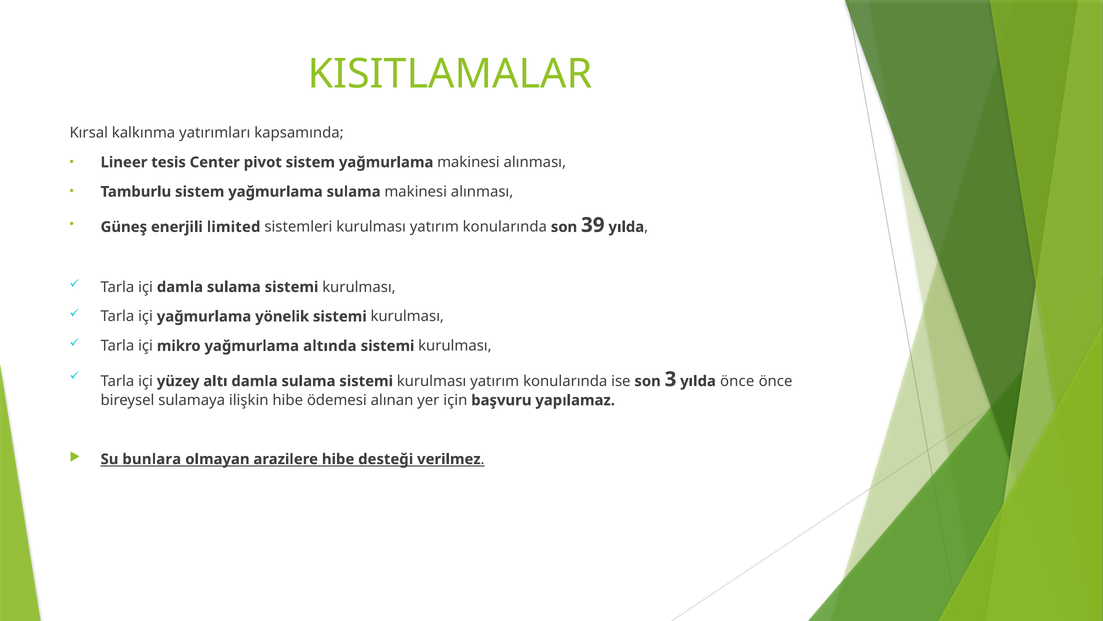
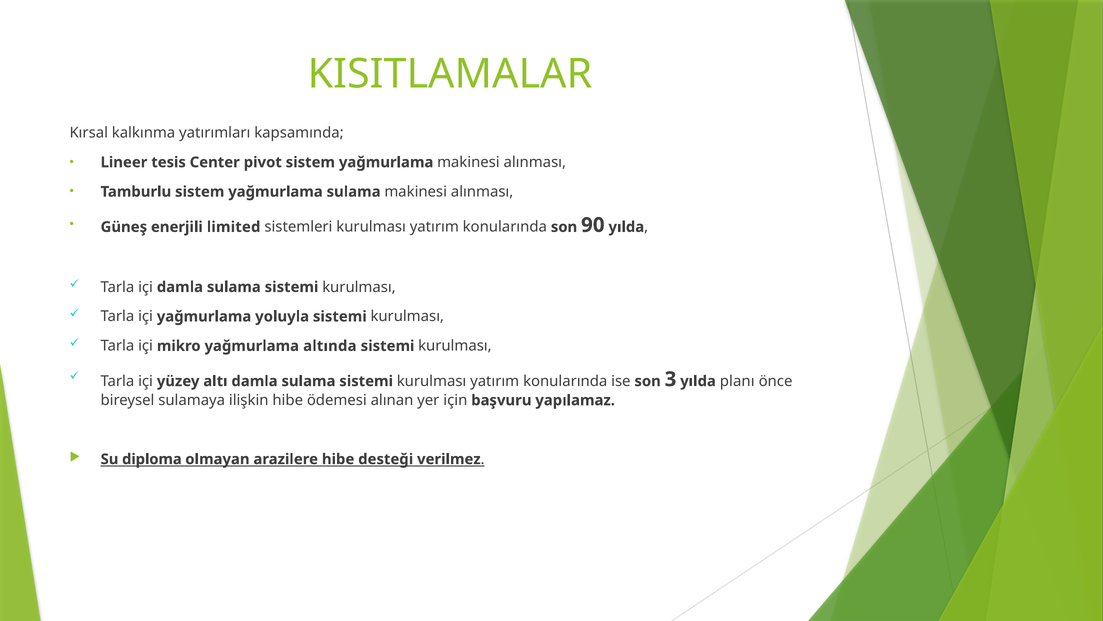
39: 39 -> 90 (593, 225)
yönelik: yönelik -> yoluyla (282, 316)
yılda önce: önce -> planı (737, 381)
bunlara: bunlara -> diploma (152, 459)
